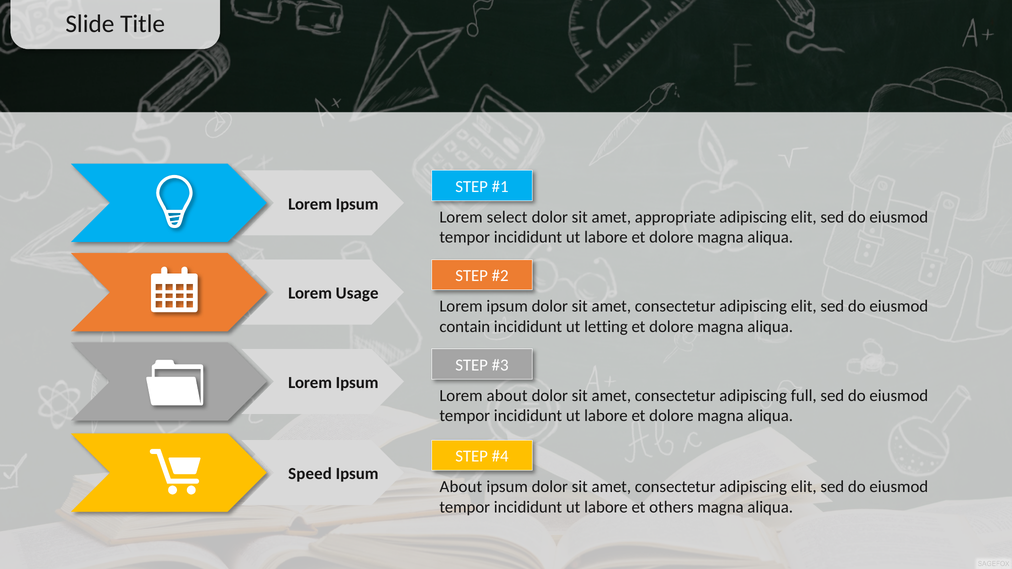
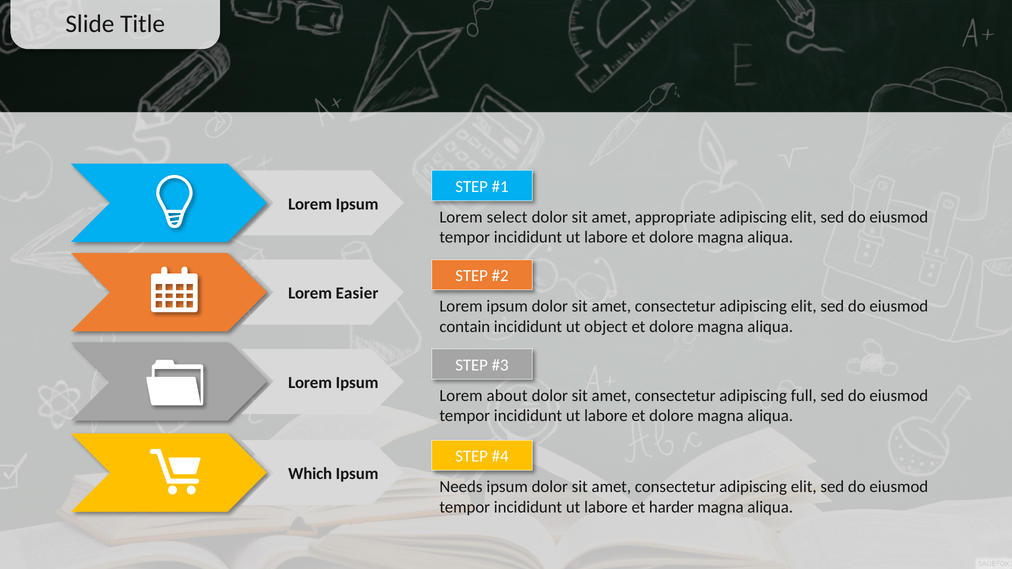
Usage: Usage -> Easier (357, 293)
letting: letting -> object (606, 327)
Speed: Speed -> Which (310, 474)
About: About -> Needs (461, 487)
others: others -> harder (671, 507)
